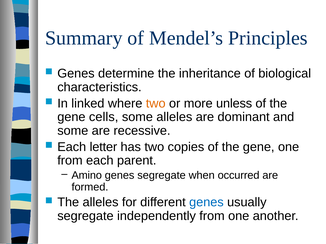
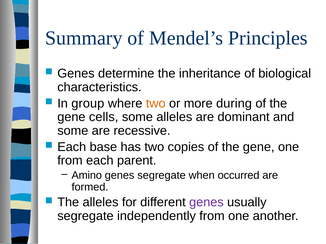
linked: linked -> group (88, 104)
unless: unless -> during (234, 104)
letter: letter -> base (103, 147)
genes colour: blue -> purple (206, 203)
